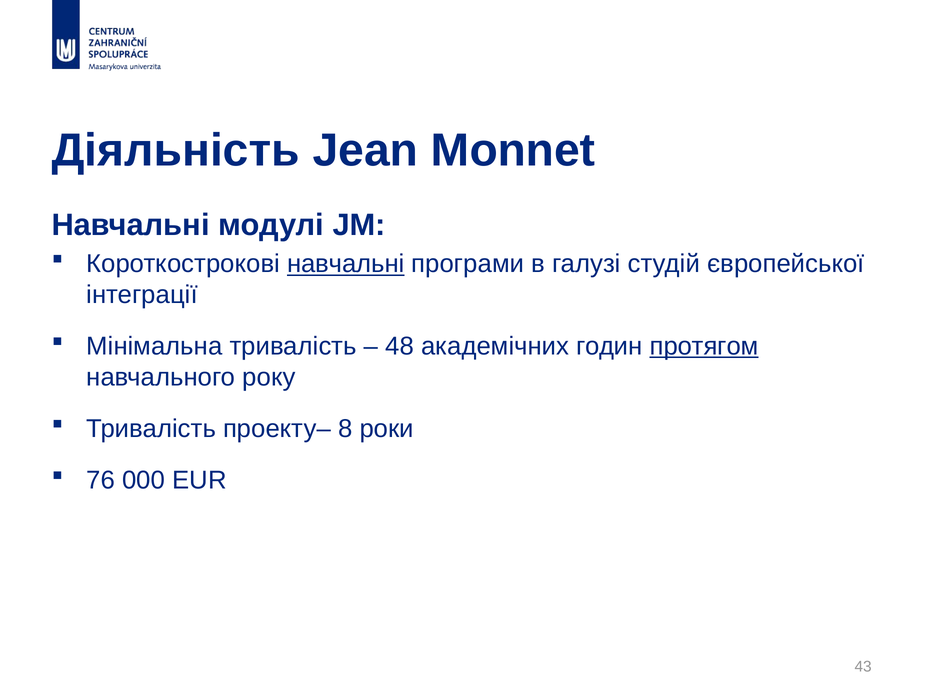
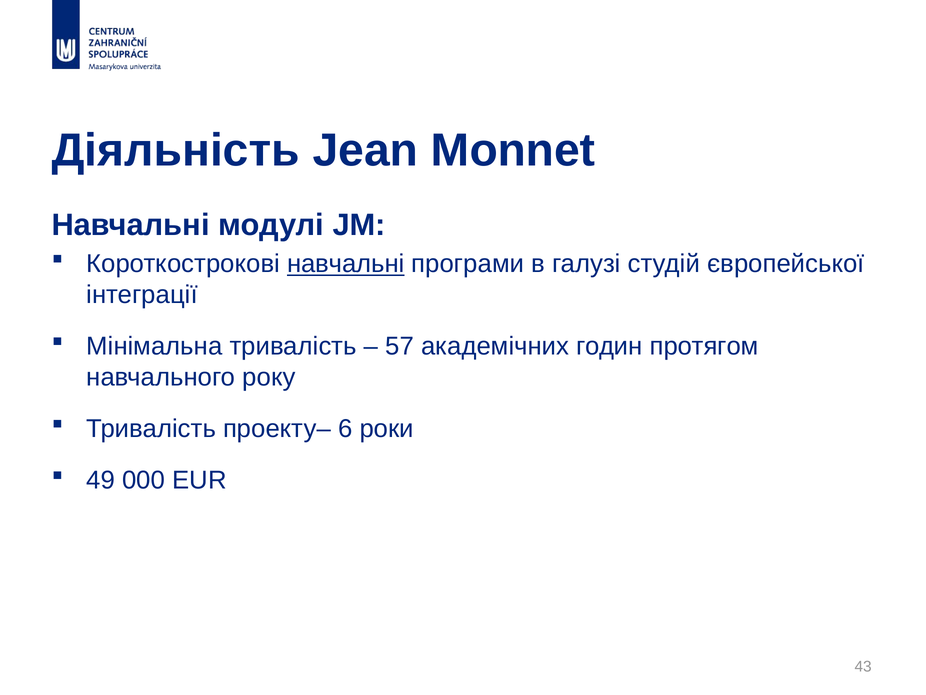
48: 48 -> 57 (400, 346)
протягом underline: present -> none (704, 346)
8: 8 -> 6 (345, 428)
76: 76 -> 49 (101, 480)
